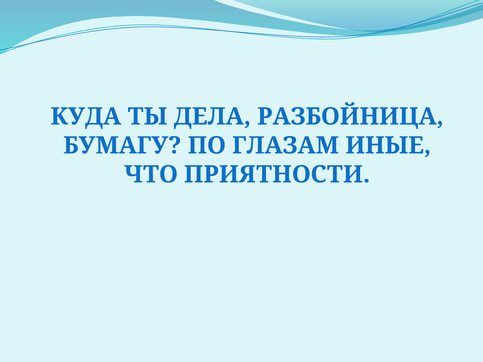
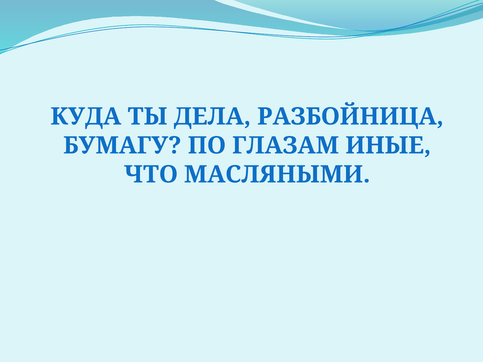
ПРИЯТНОСТИ: ПРИЯТНОСТИ -> МАСЛЯНЫМИ (277, 175)
